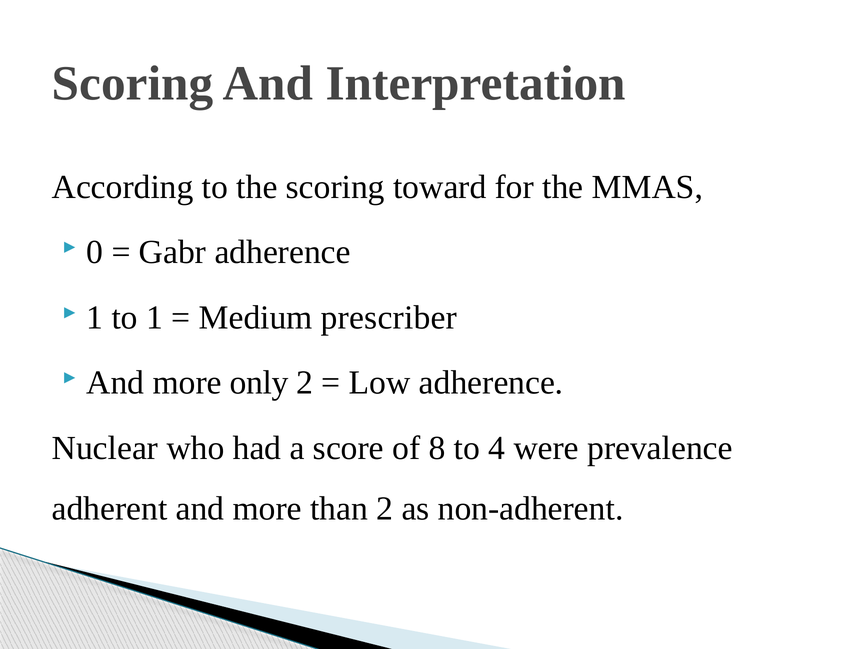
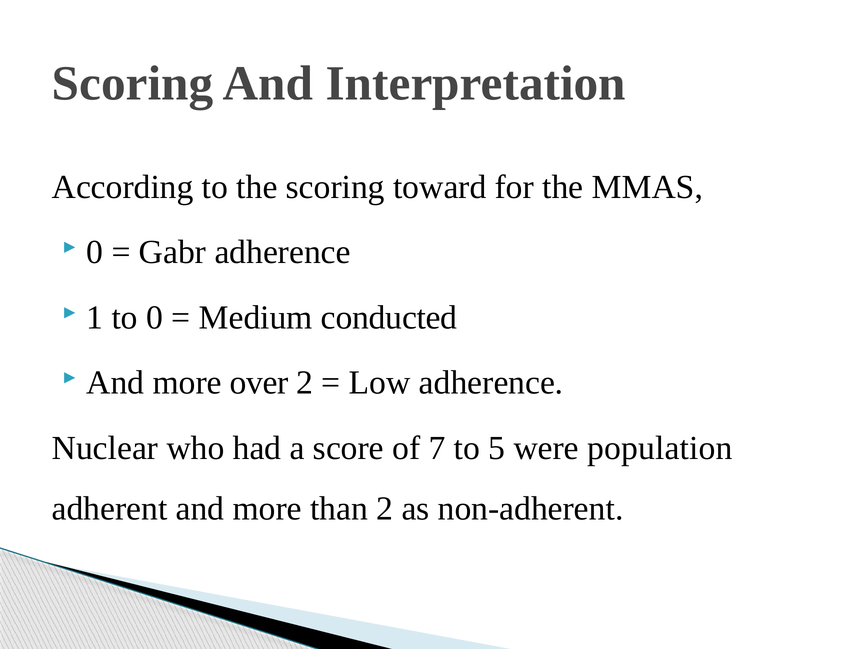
to 1: 1 -> 0 (155, 318)
prescriber: prescriber -> conducted (389, 318)
only: only -> over (259, 383)
8: 8 -> 7 (437, 448)
4: 4 -> 5 (497, 448)
prevalence: prevalence -> population (660, 448)
